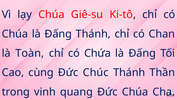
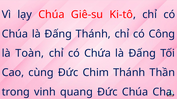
Chan: Chan -> Công (162, 34)
Chúc: Chúc -> Chim (96, 73)
